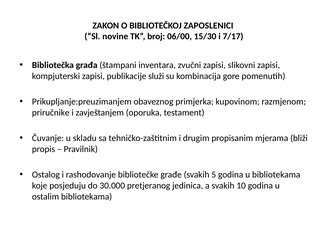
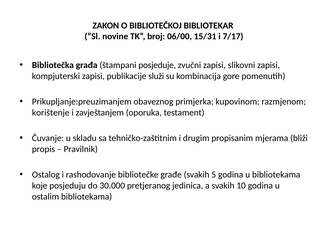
ZAPOSLENICI: ZAPOSLENICI -> BIBLIOTEKAR (209, 26)
15/30: 15/30 -> 15/31 (205, 36)
inventara: inventara -> posjeduje (157, 65)
priručnike: priručnike -> korištenje (51, 113)
